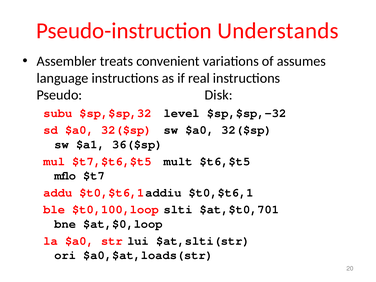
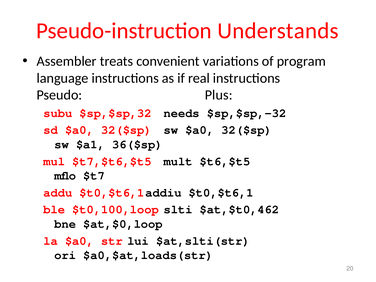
assumes: assumes -> program (301, 61)
Disk: Disk -> Plus (219, 95)
level: level -> needs (182, 113)
$at,$t0,701: $at,$t0,701 -> $at,$t0,462 (239, 210)
